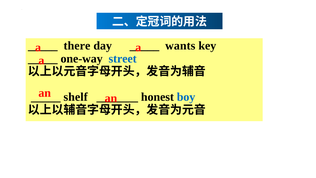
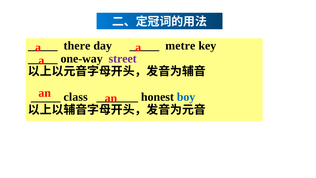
wants: wants -> metre (180, 46)
street colour: blue -> purple (123, 59)
shelf: shelf -> class (76, 97)
